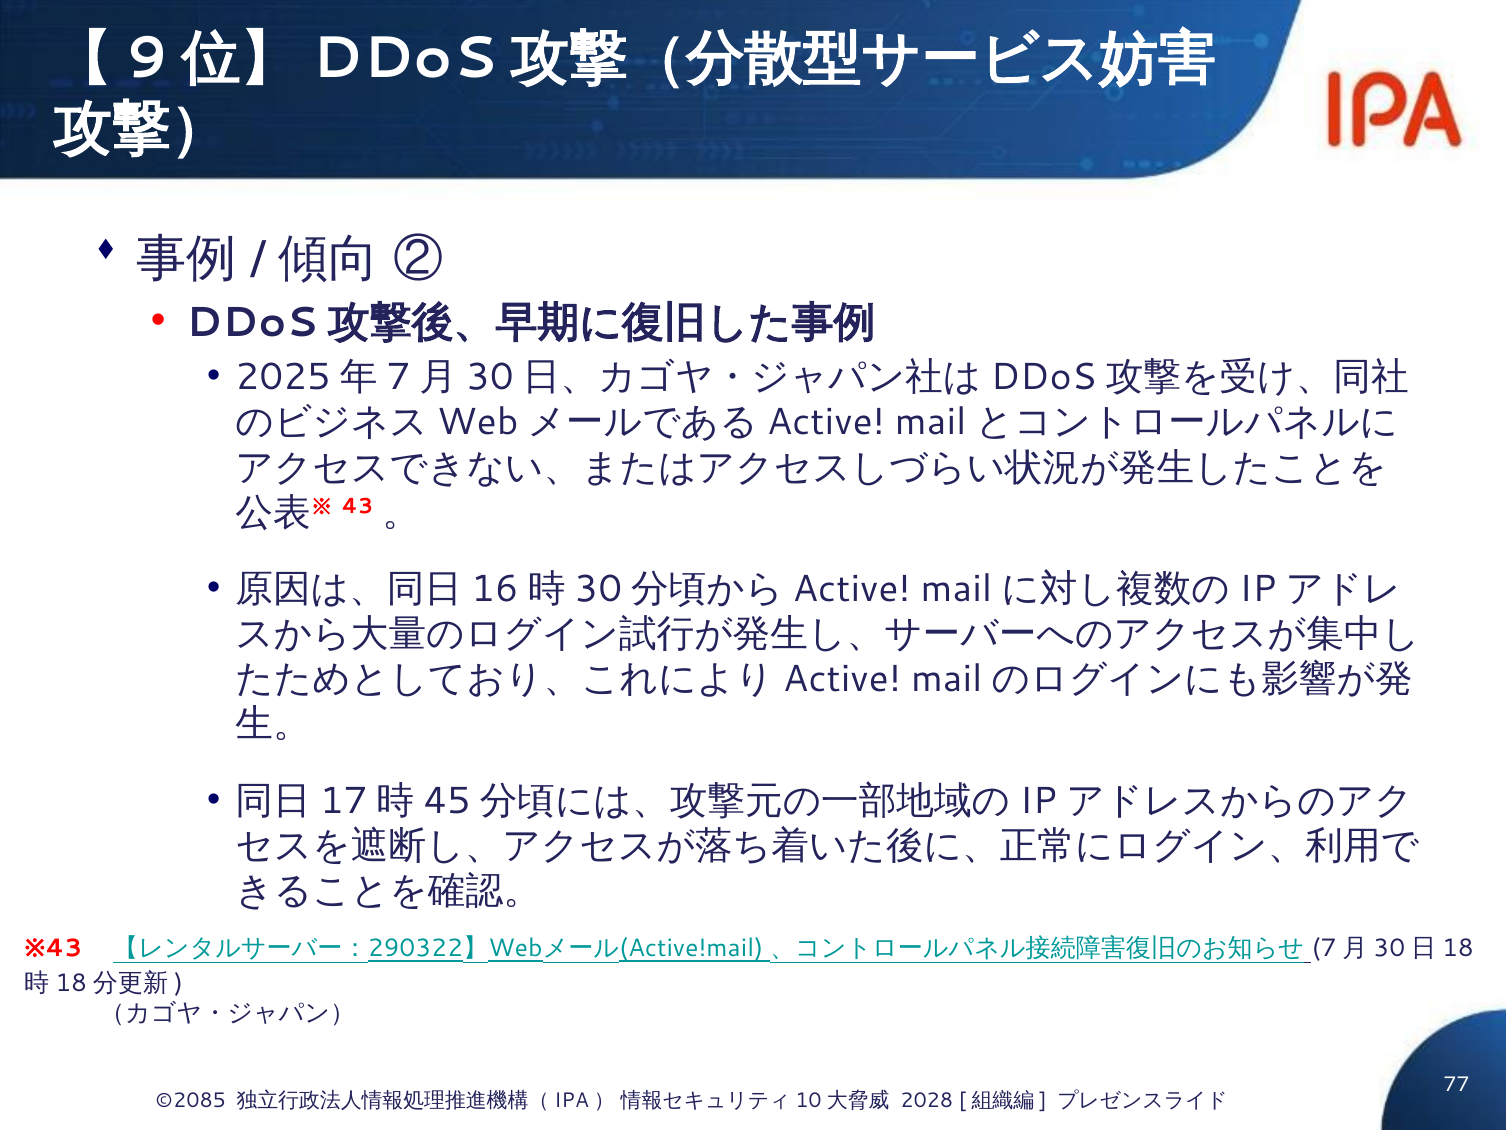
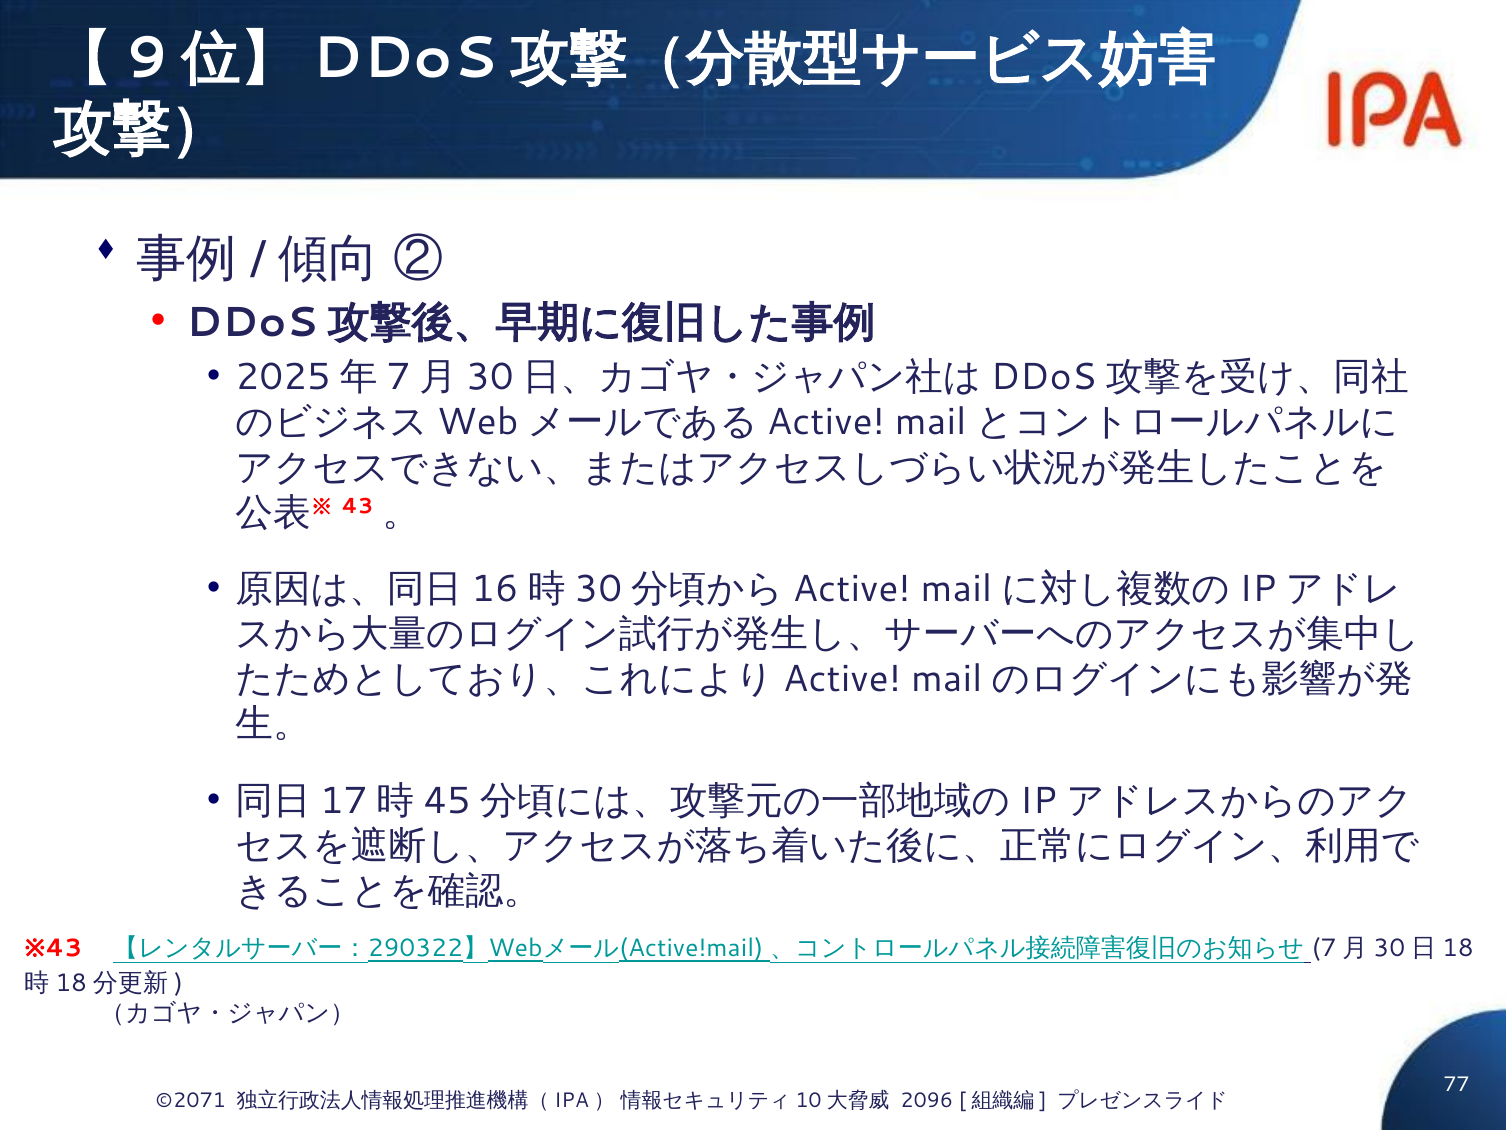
©2085: ©2085 -> ©2071 (191, 1100)
2028: 2028 -> 2096 (927, 1100)
